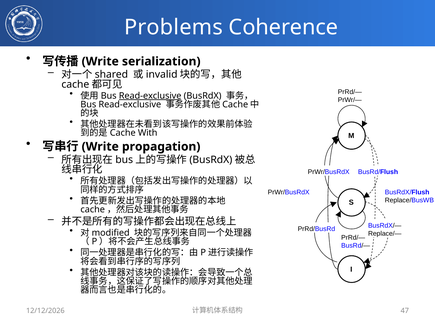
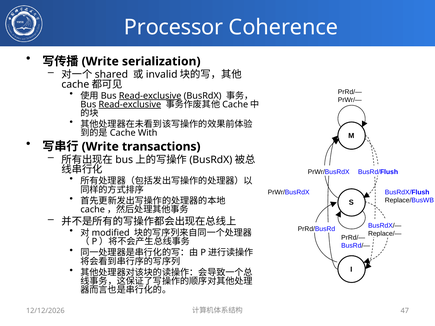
Problems: Problems -> Processor (174, 27)
Read-exclusive underline: none -> present (130, 105)
propagation: propagation -> transactions (161, 147)
